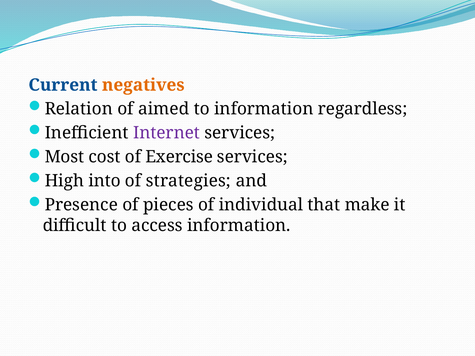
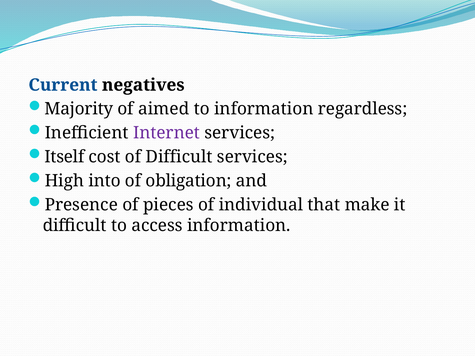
negatives colour: orange -> black (143, 85)
Relation: Relation -> Majority (79, 109)
Most: Most -> Itself (64, 157)
of Exercise: Exercise -> Difficult (179, 157)
strategies: strategies -> obligation (189, 181)
